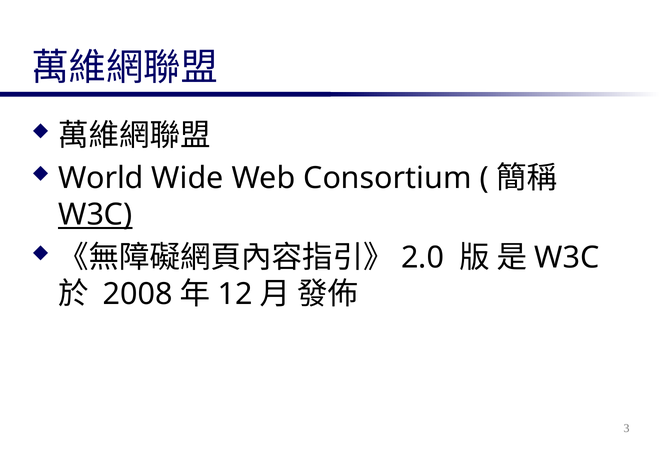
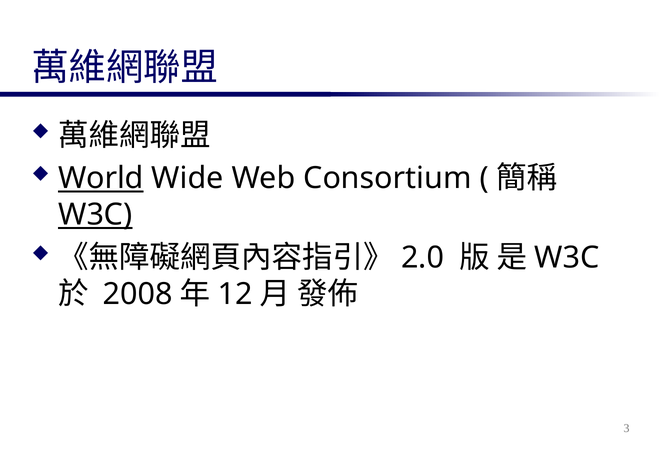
World underline: none -> present (101, 178)
